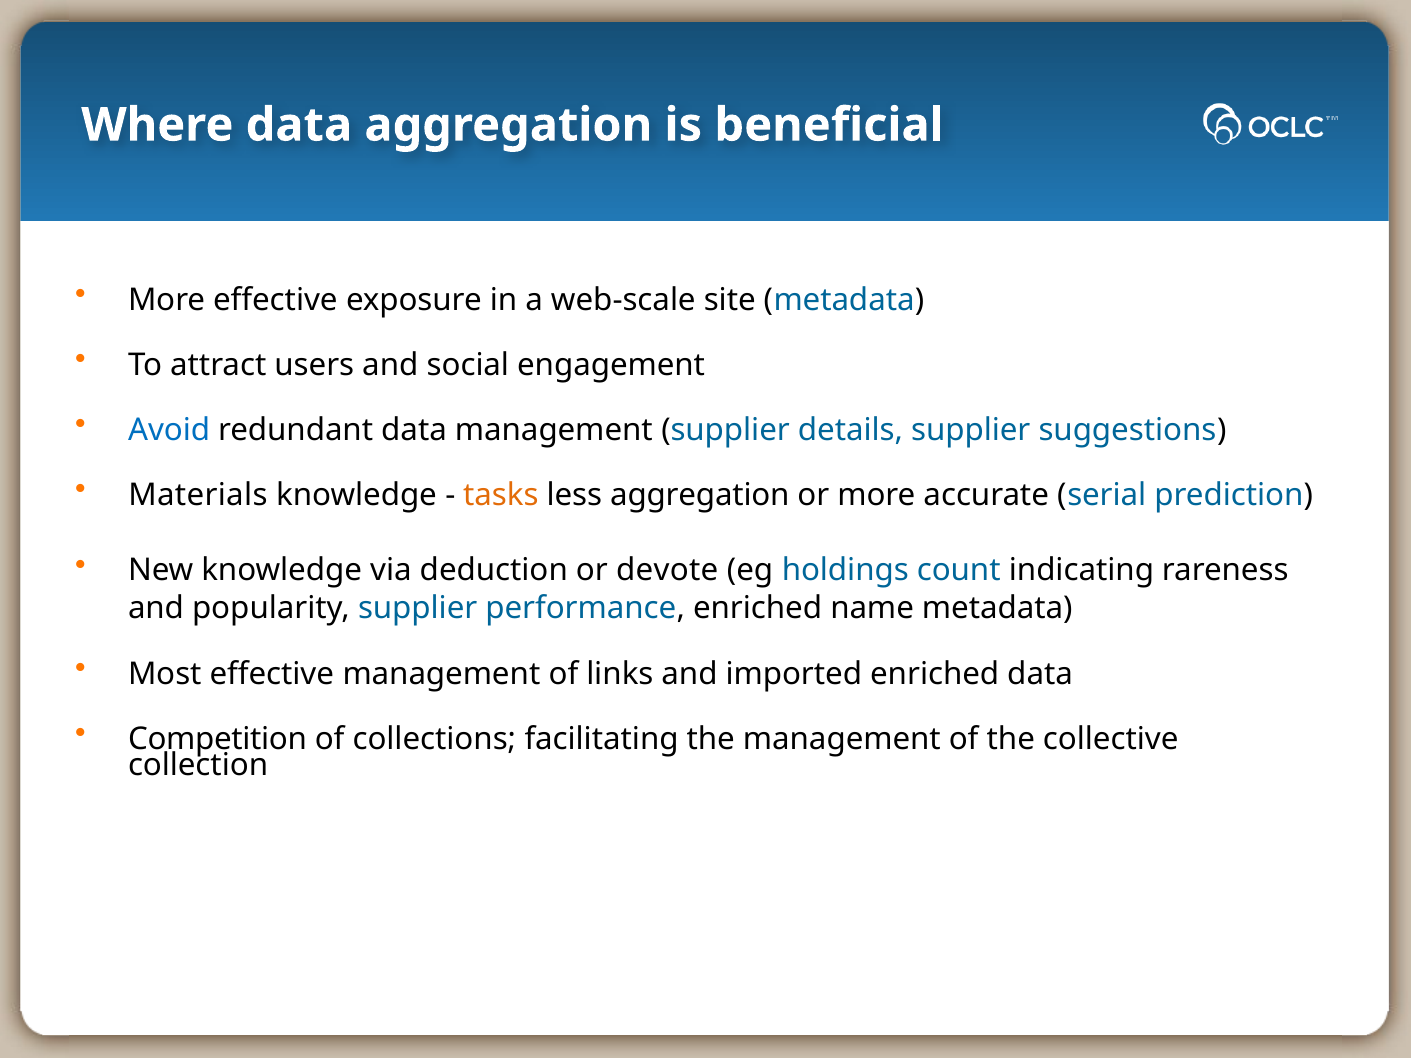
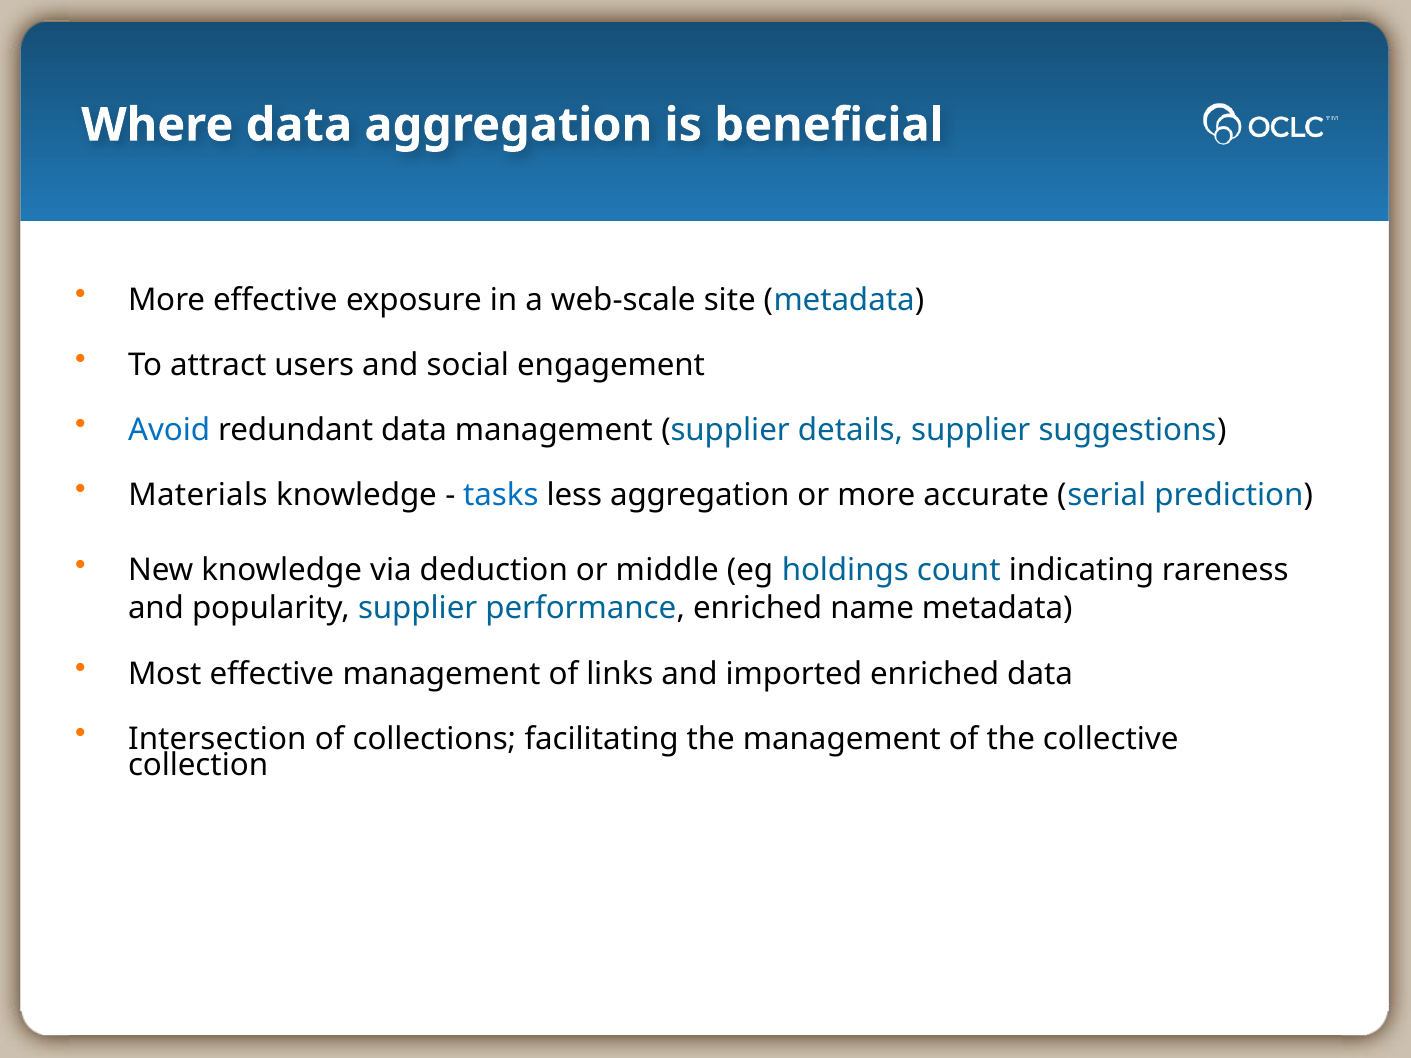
tasks colour: orange -> blue (501, 495)
devote: devote -> middle (667, 571)
Competition: Competition -> Intersection (217, 739)
